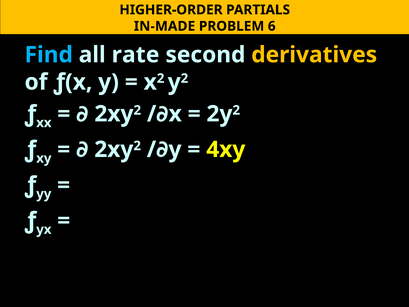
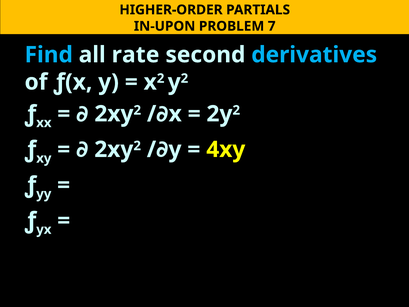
IN-MADE: IN-MADE -> IN-UPON (165, 26)
6: 6 -> 7 (272, 26)
derivatives colour: yellow -> light blue (314, 55)
